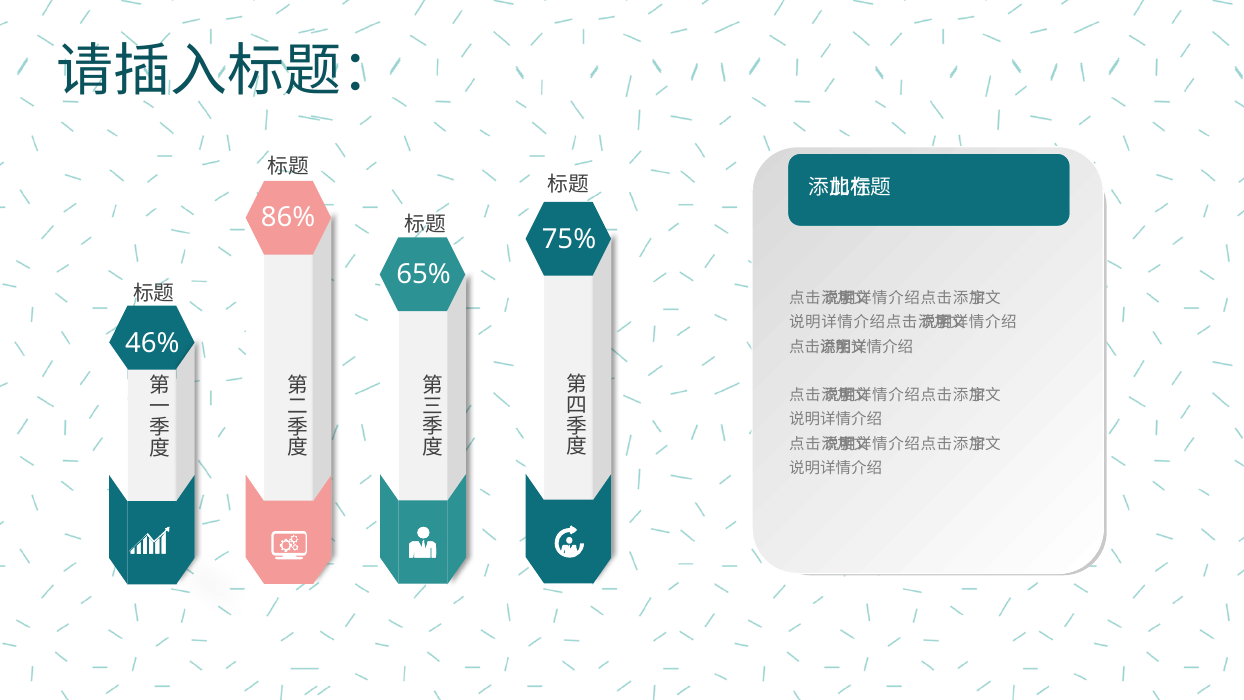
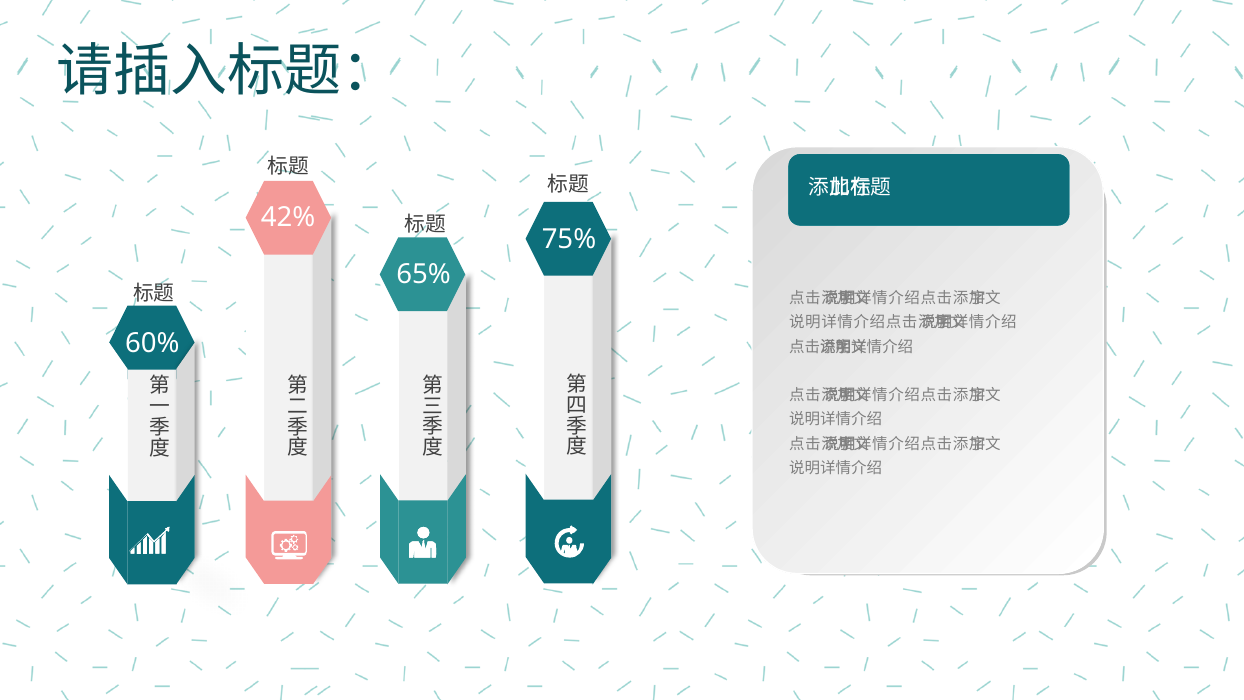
86%: 86% -> 42% (288, 217)
46%: 46% -> 60% (152, 343)
